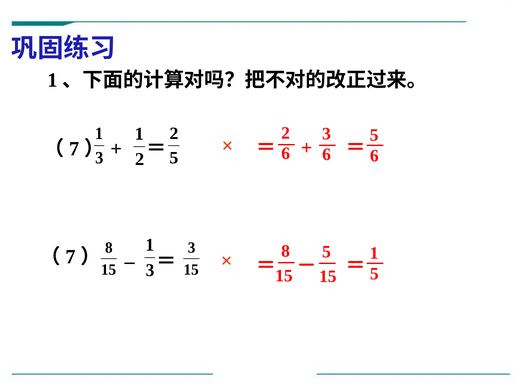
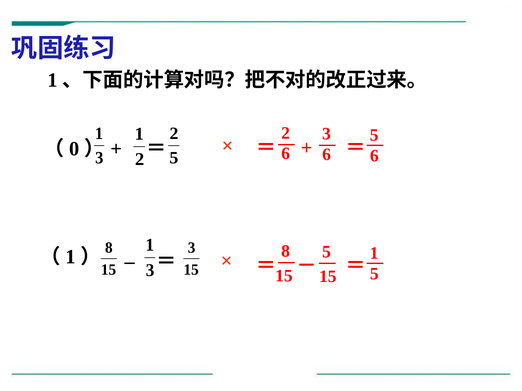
7: 7 -> 0 (74, 149)
7: 7 -> 1 (70, 257)
